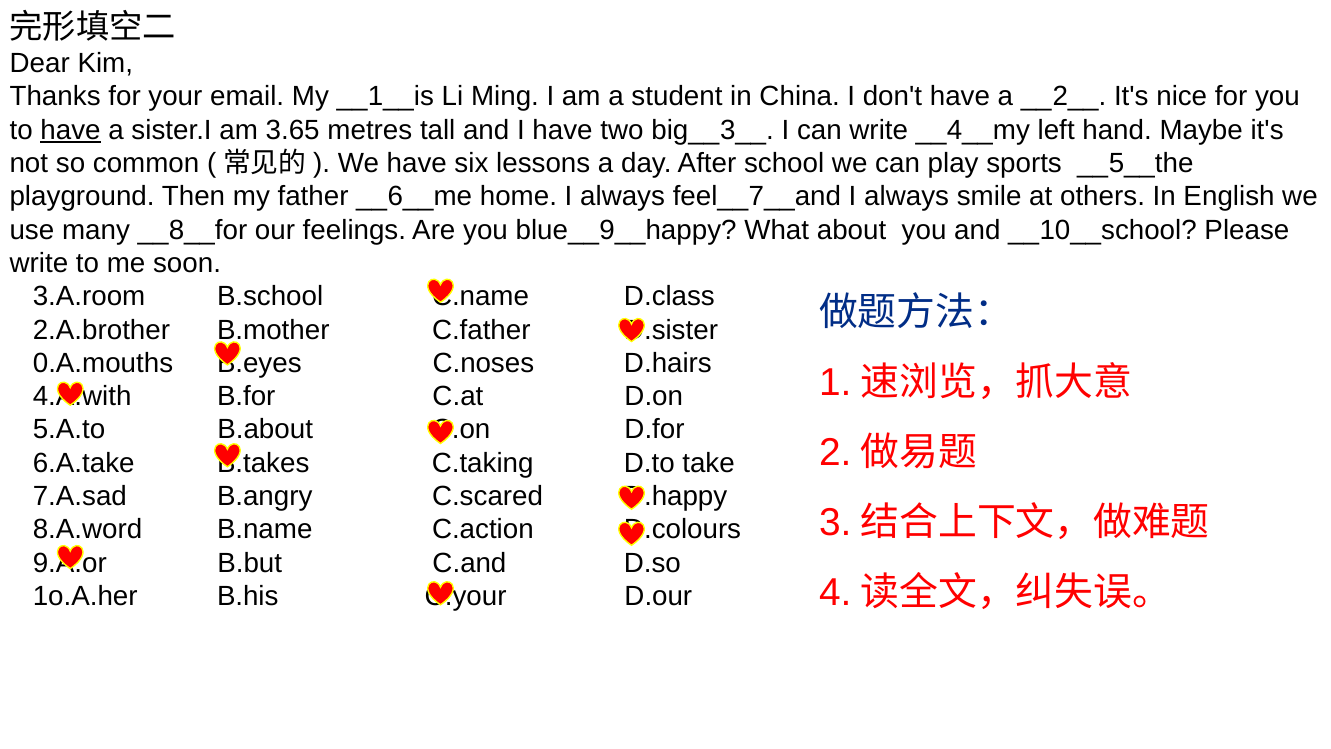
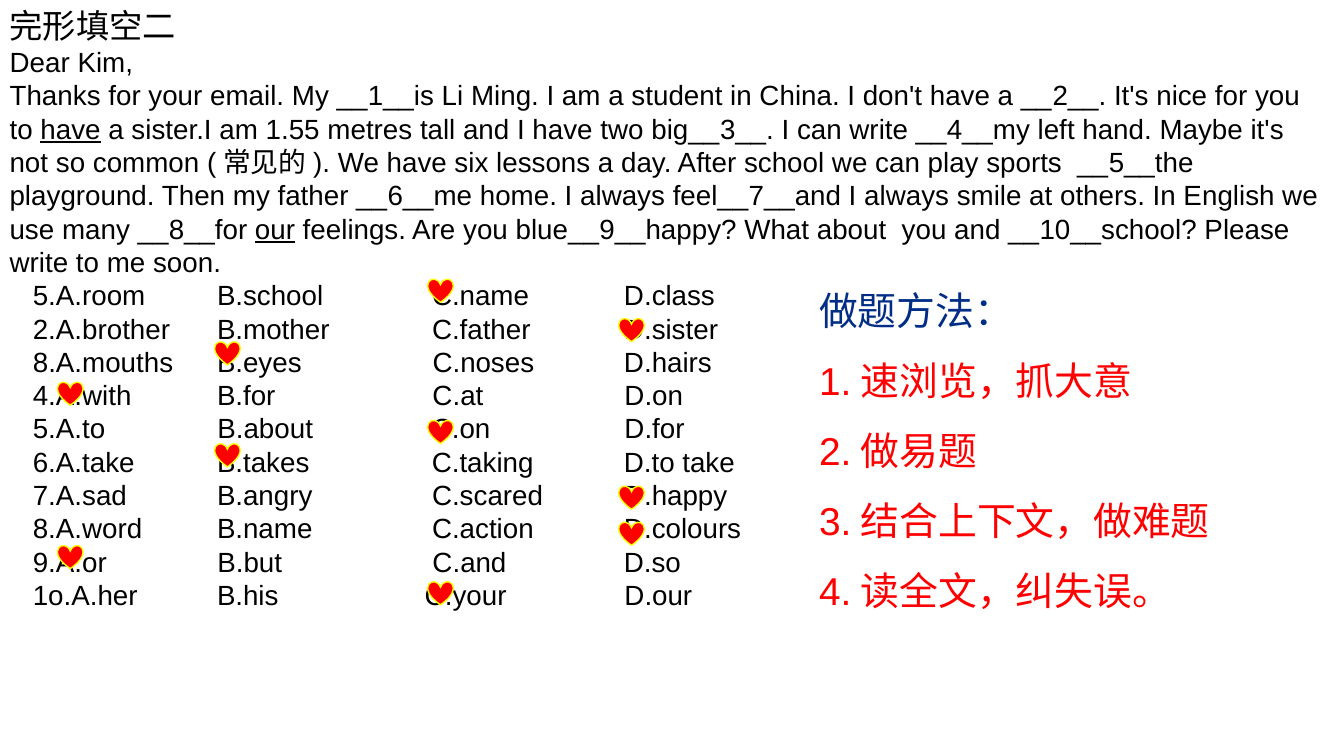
3.65: 3.65 -> 1.55 (293, 130)
our underline: none -> present (275, 230)
3.A.room: 3.A.room -> 5.A.room (89, 296)
0.A.mouths: 0.A.mouths -> 8.A.mouths (103, 363)
